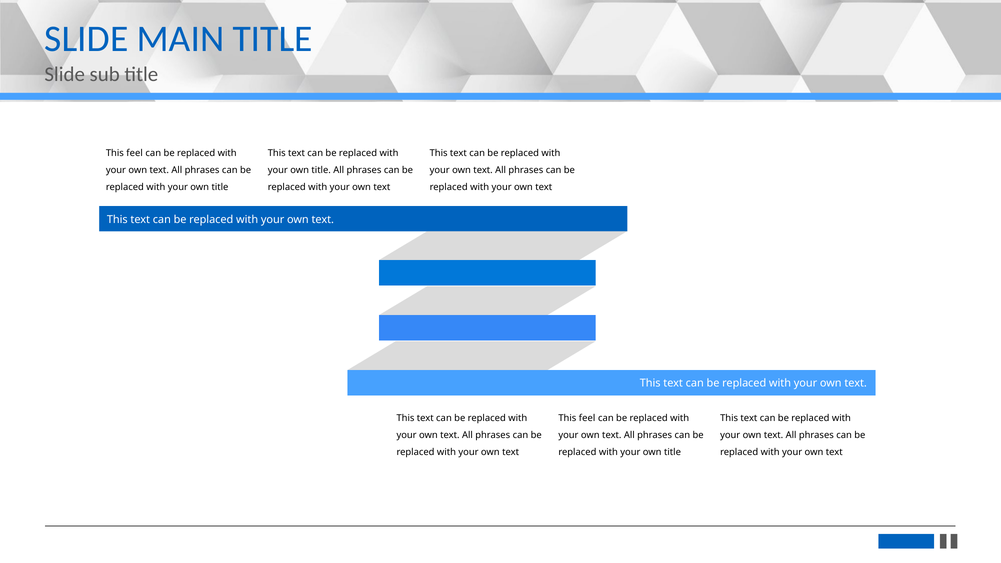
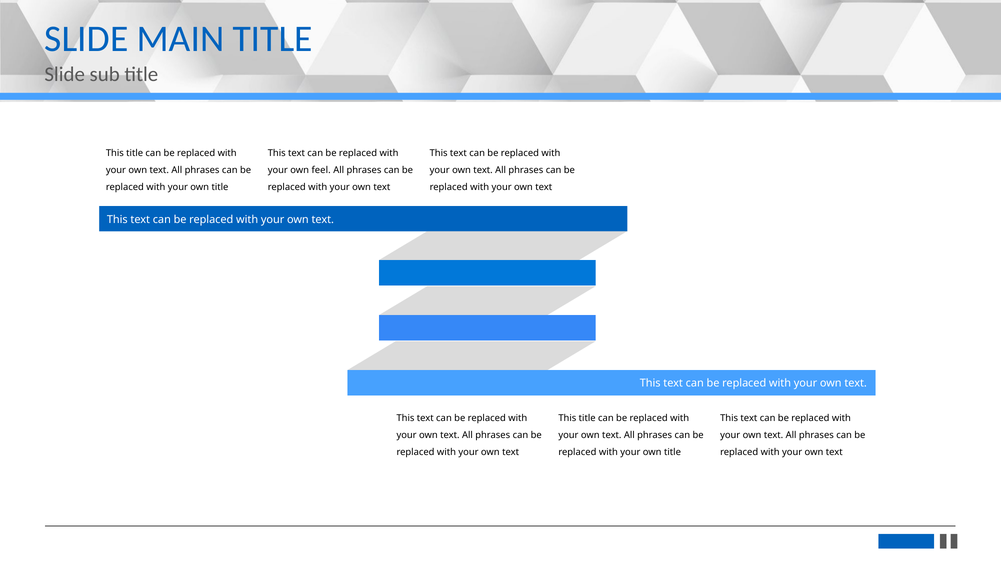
feel: feel -> title (135, 153)
title: title -> feel (321, 170)
feel: feel -> title (587, 418)
